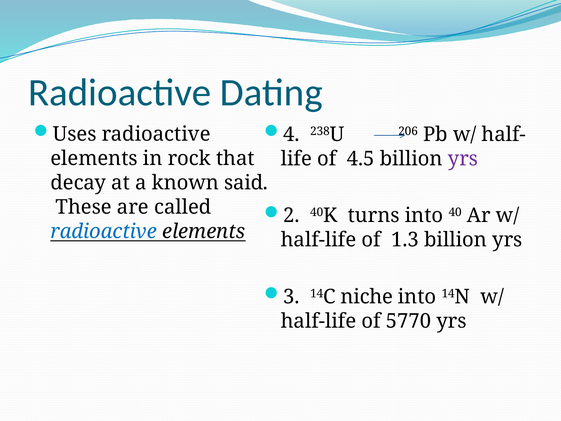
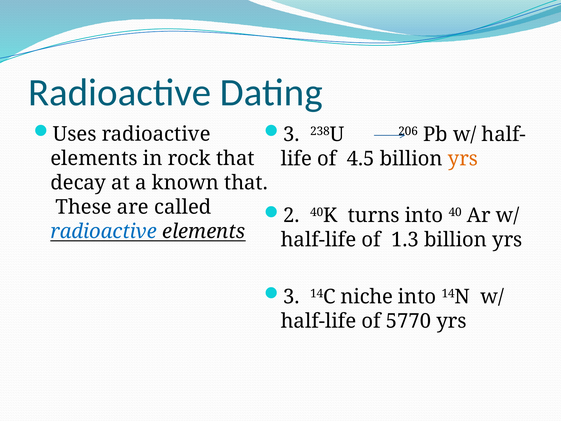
4: 4 -> 3 (291, 134)
yrs colour: purple -> orange (463, 159)
known said: said -> that (246, 183)
